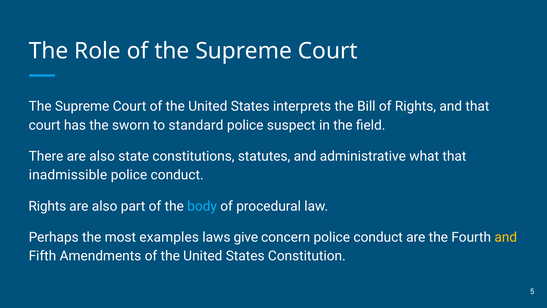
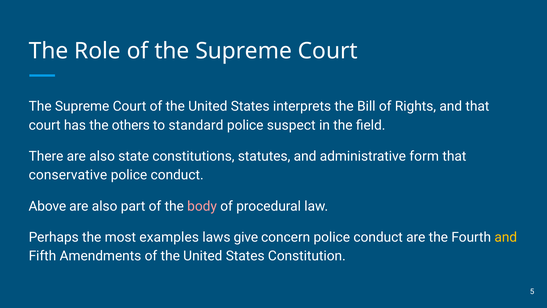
sworn: sworn -> others (131, 125)
what: what -> form (424, 156)
inadmissible: inadmissible -> conservative (68, 175)
Rights: Rights -> Above (47, 206)
body colour: light blue -> pink (202, 206)
